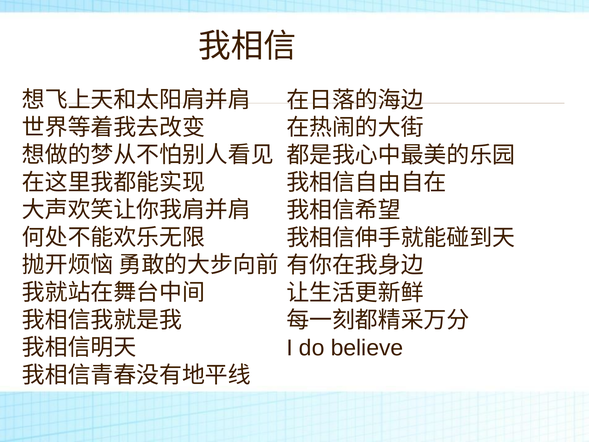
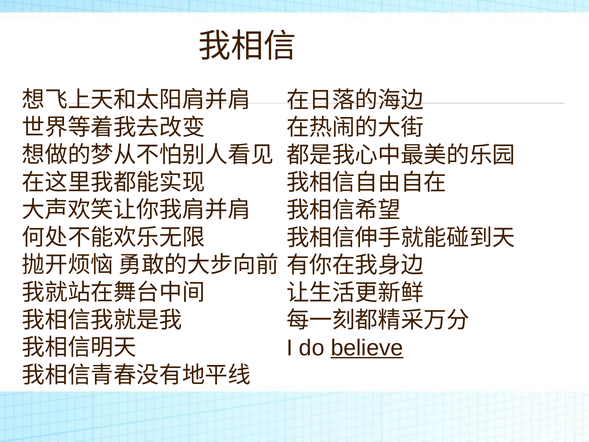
believe underline: none -> present (367, 348)
